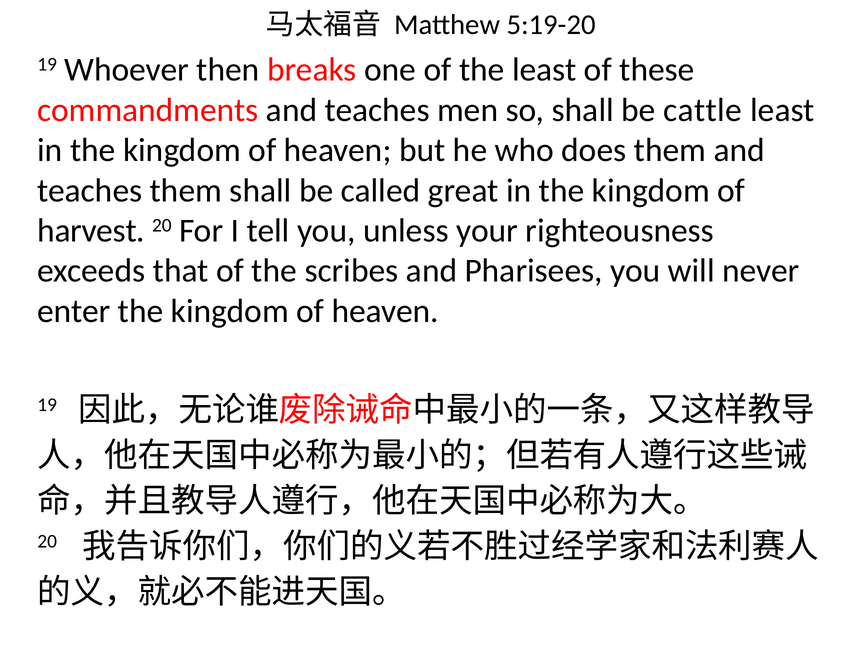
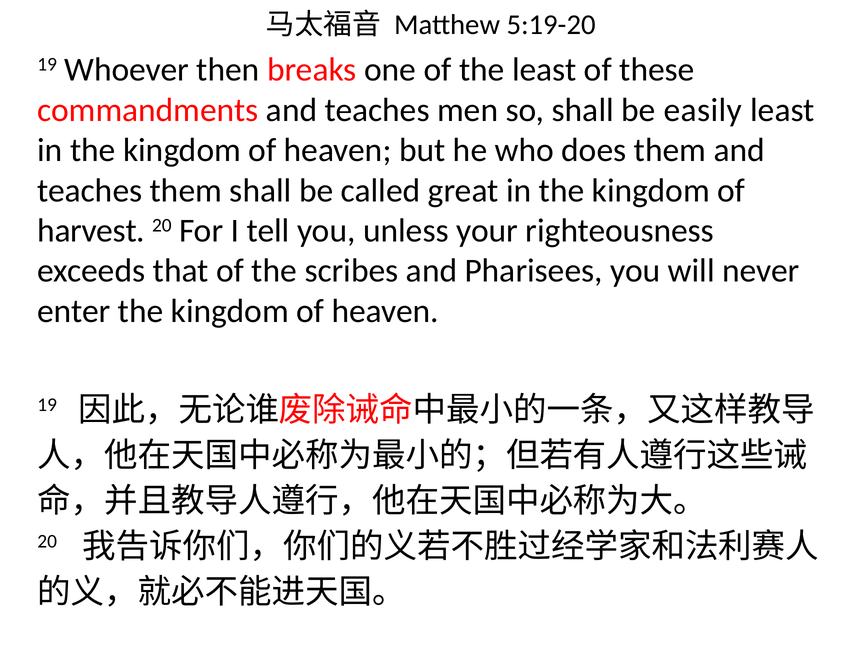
cattle: cattle -> easily (703, 110)
